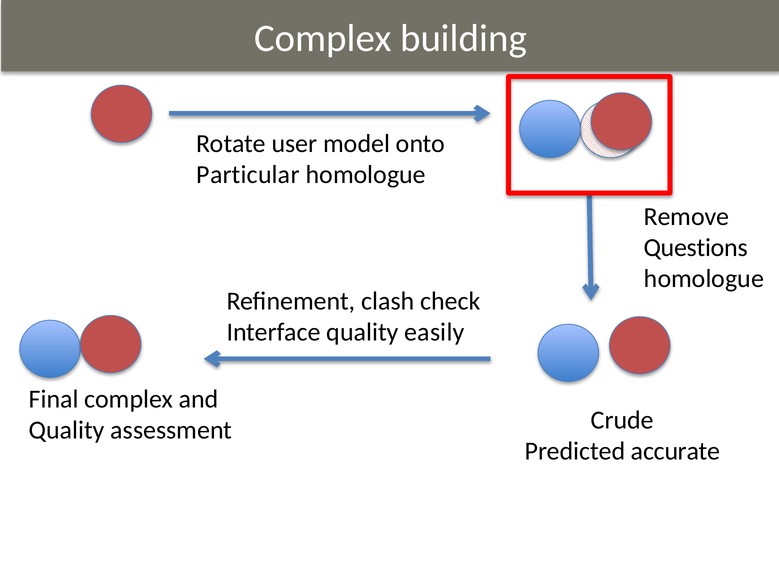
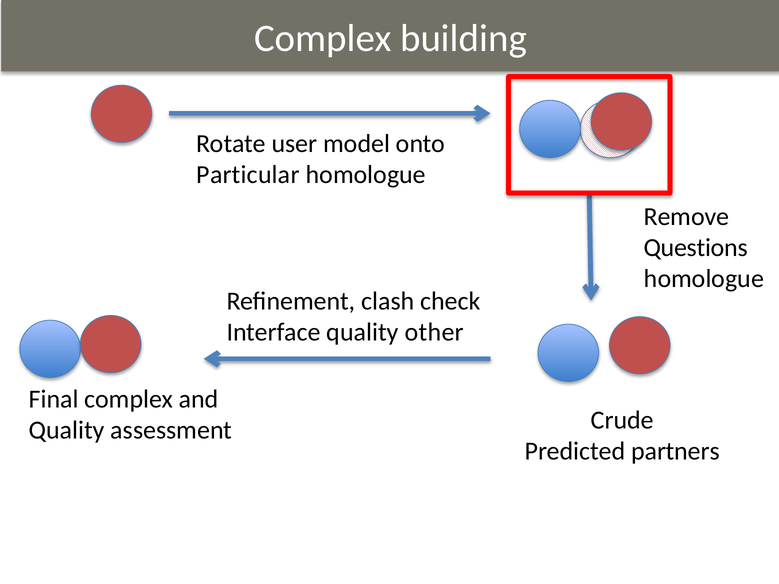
easily: easily -> other (434, 333)
accurate: accurate -> partners (675, 451)
